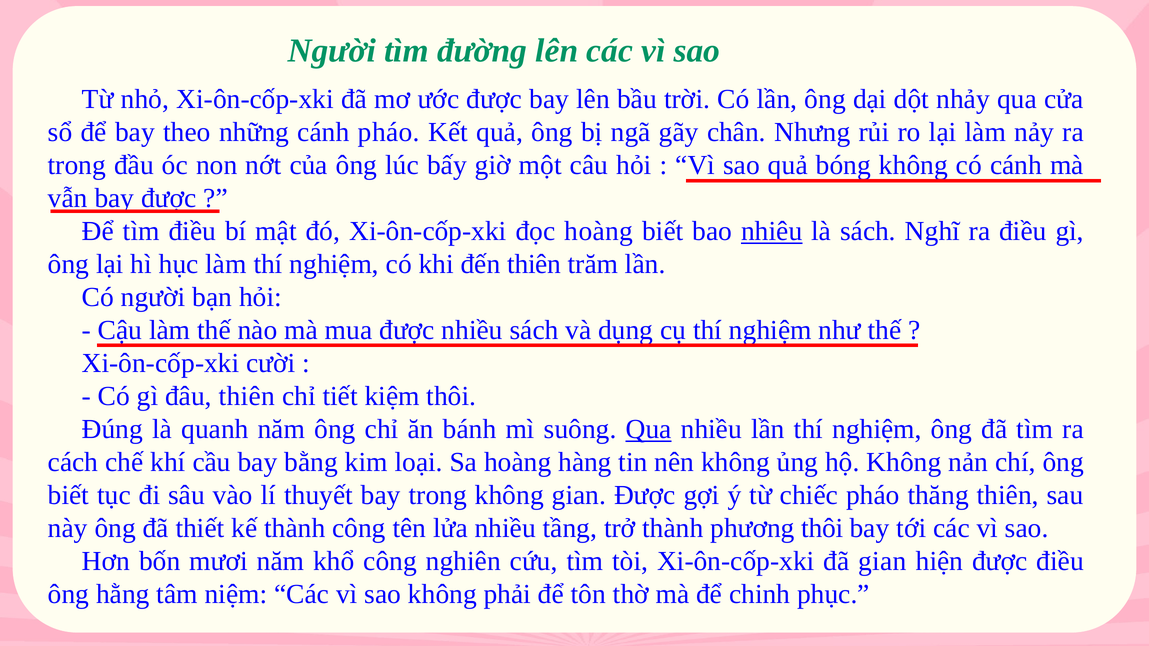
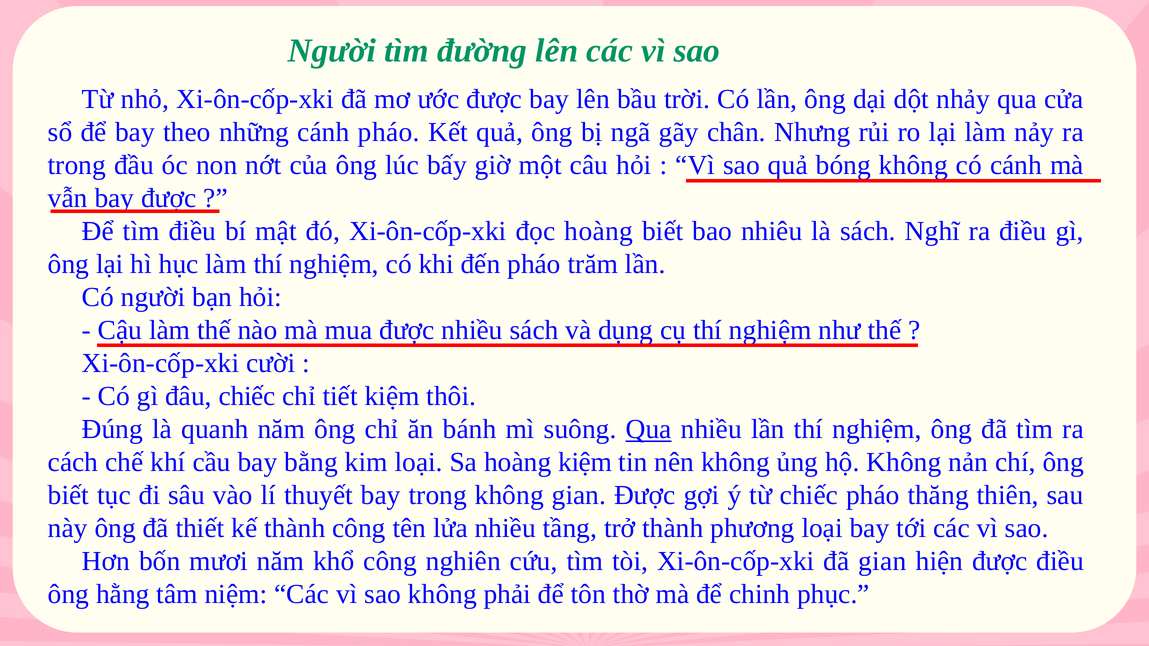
nhiêu underline: present -> none (772, 231)
đến thiên: thiên -> pháo (534, 264)
đâu thiên: thiên -> chiếc (247, 397)
hoàng hàng: hàng -> kiệm (585, 463)
phương thôi: thôi -> loại (822, 529)
